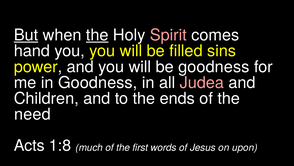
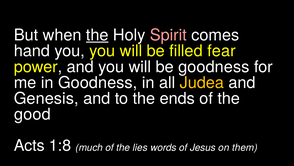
But underline: present -> none (26, 35)
sins: sins -> fear (221, 51)
Judea colour: pink -> yellow (202, 82)
Children: Children -> Genesis (46, 98)
need: need -> good (32, 114)
first: first -> lies (140, 147)
upon: upon -> them (245, 147)
